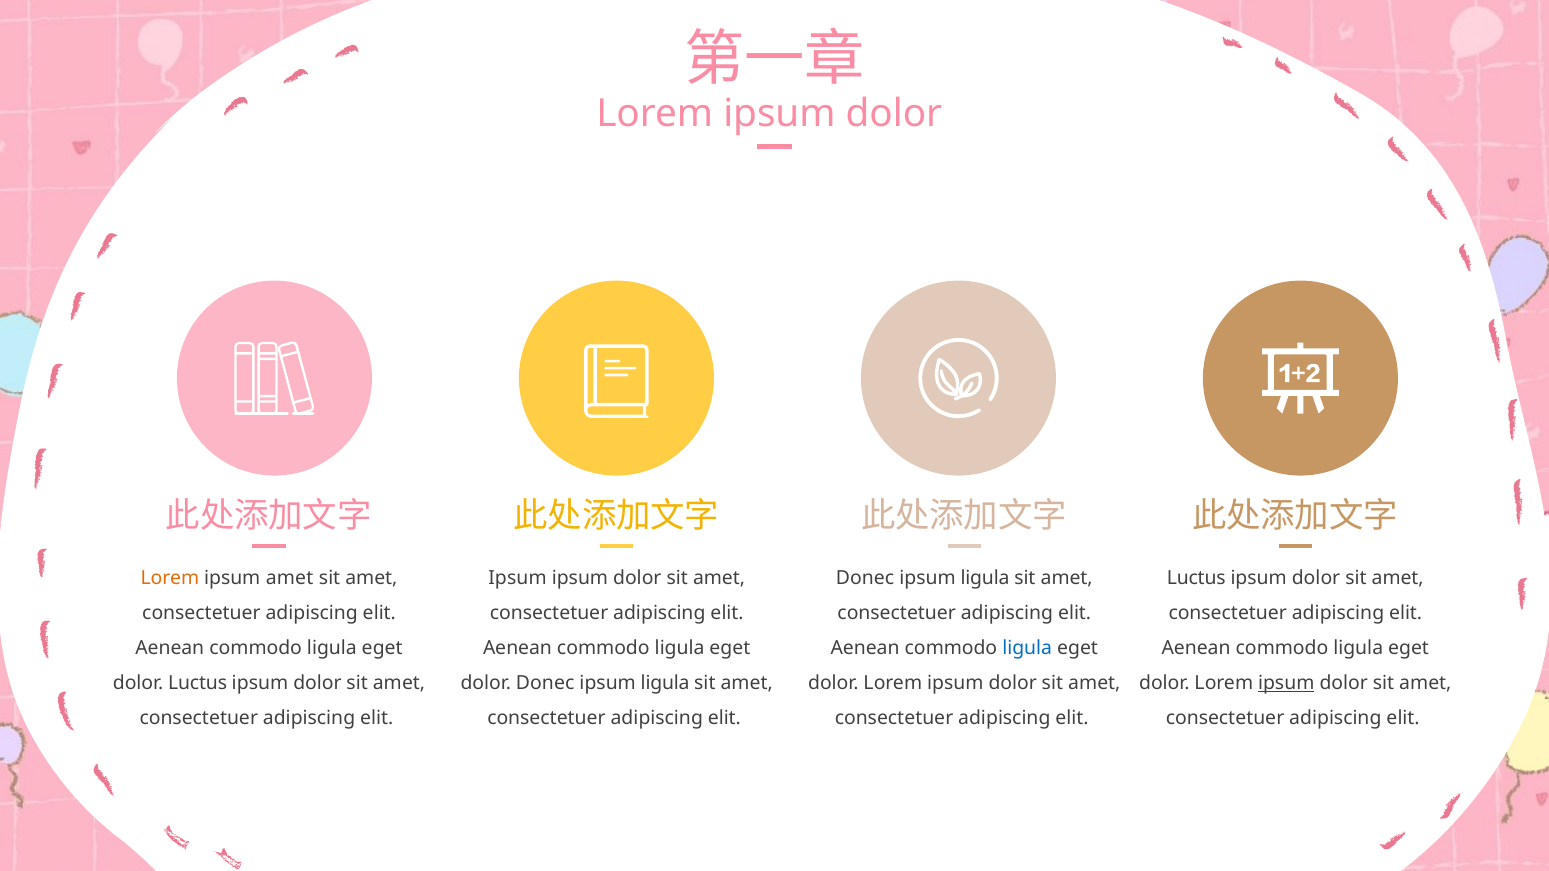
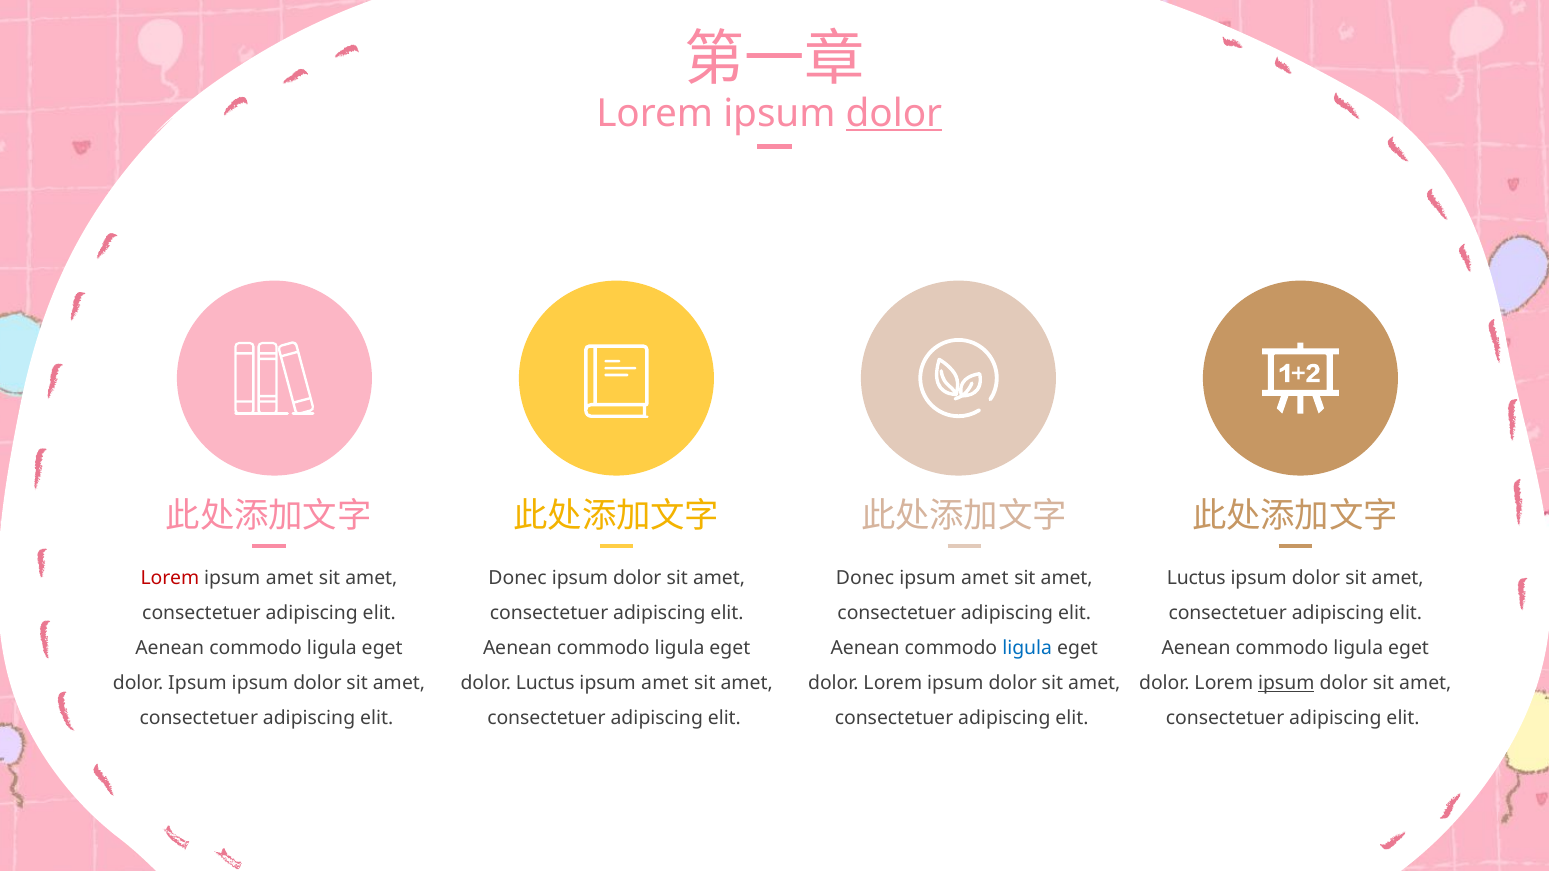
dolor underline: none -> present (894, 114)
Lorem colour: orange -> red (170, 579)
Ipsum: Ipsum -> Donec (517, 579)
ligula: ligula -> amet (985, 579)
dolor Luctus: Luctus -> Ipsum (197, 683)
dolor Donec: Donec -> Luctus (545, 683)
ligula: ligula -> amet (665, 683)
